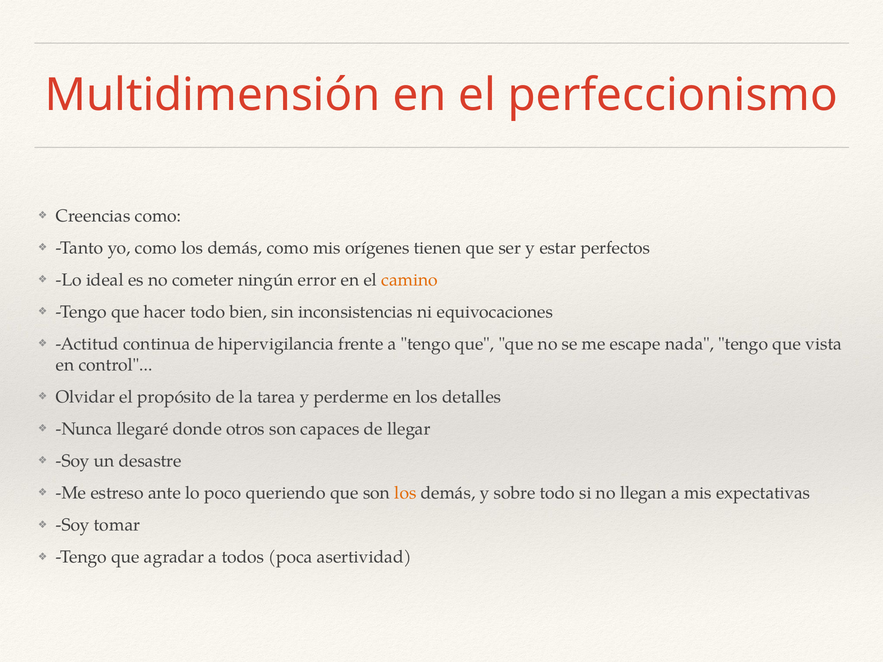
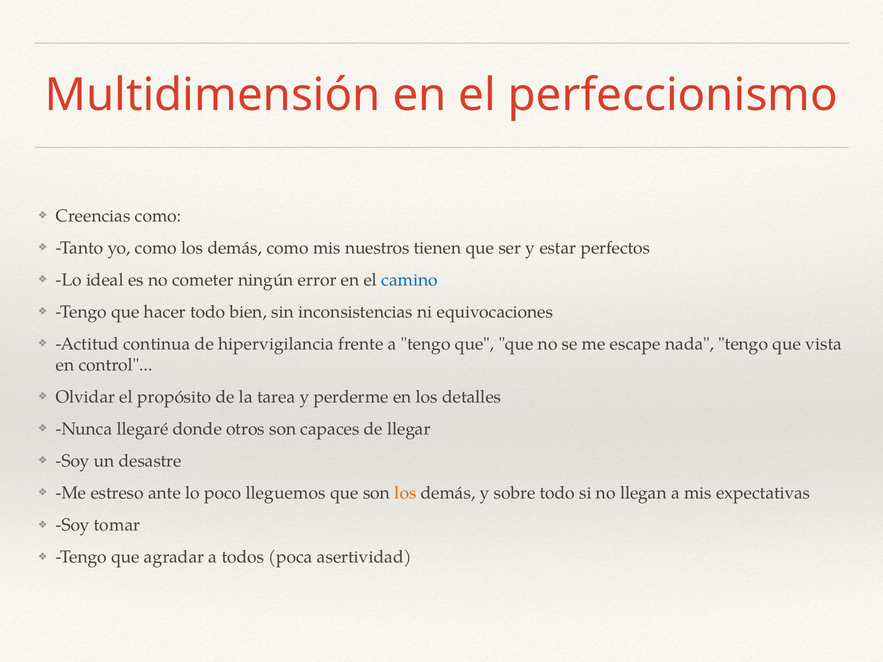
orígenes: orígenes -> nuestros (377, 248)
camino colour: orange -> blue (410, 280)
queriendo: queriendo -> lleguemos (286, 493)
